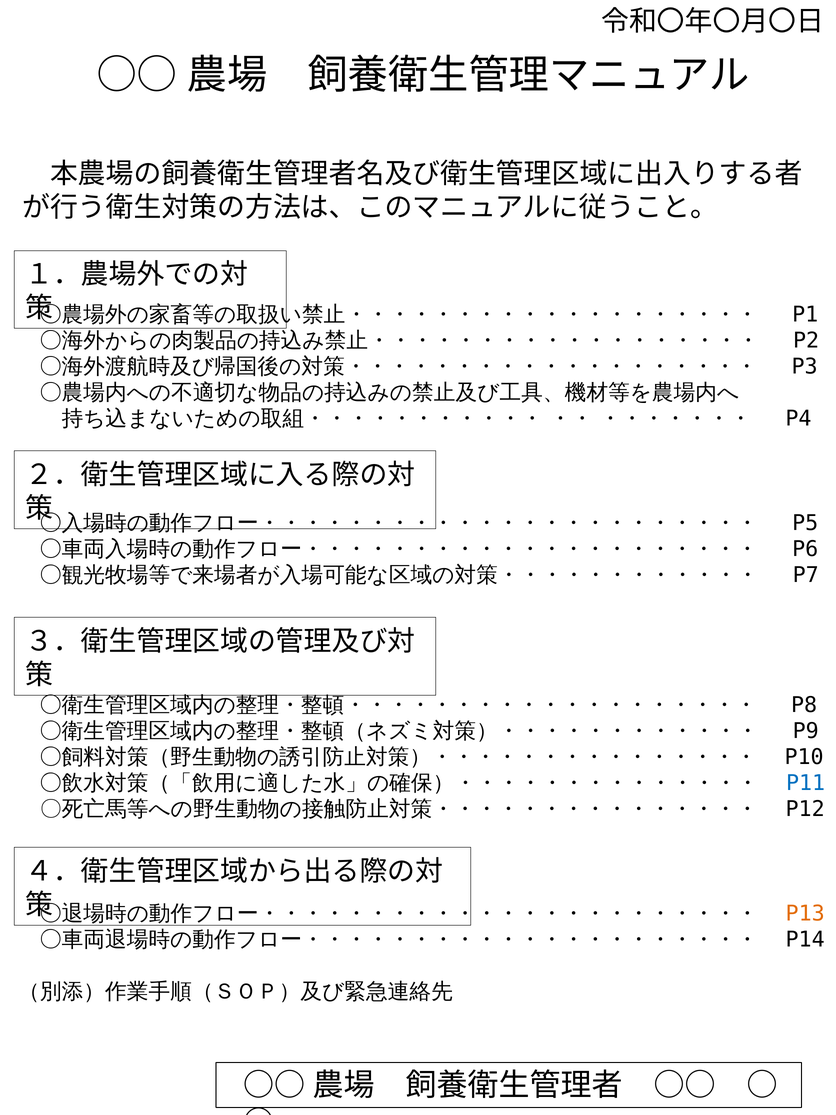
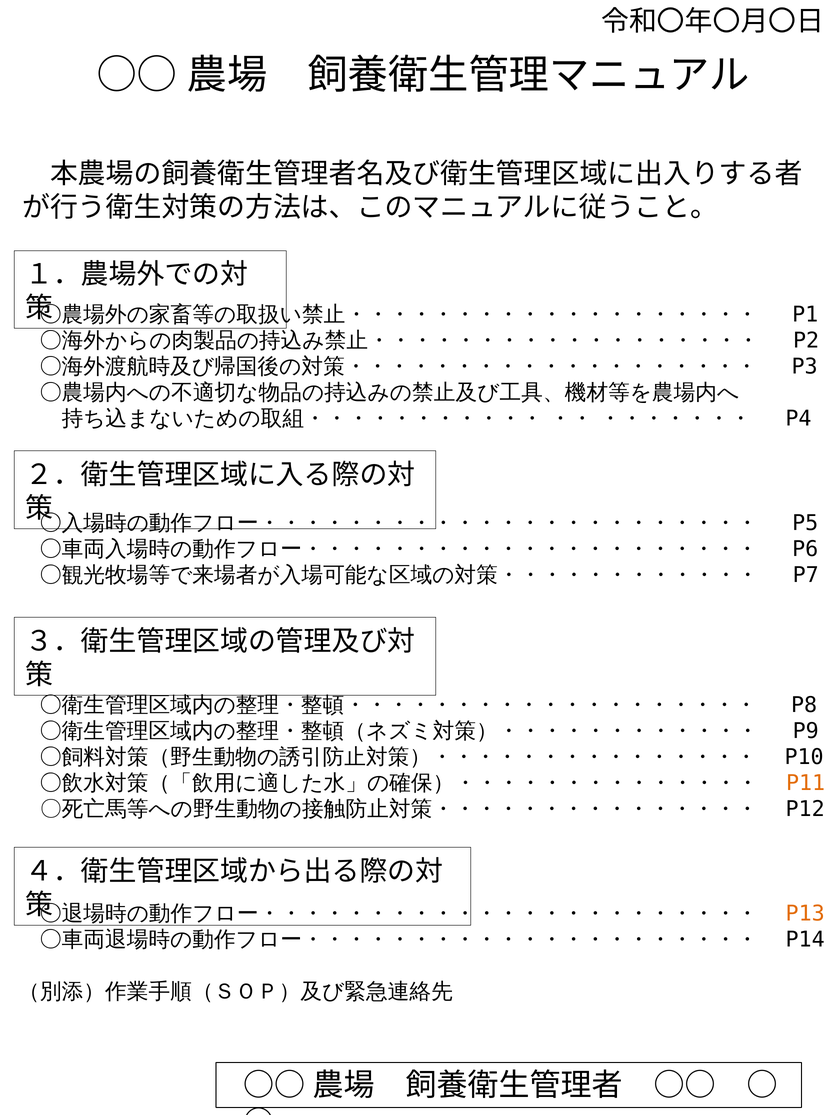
P11 colour: blue -> orange (806, 783)
